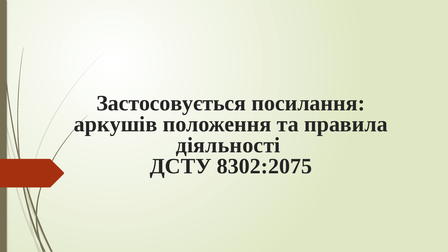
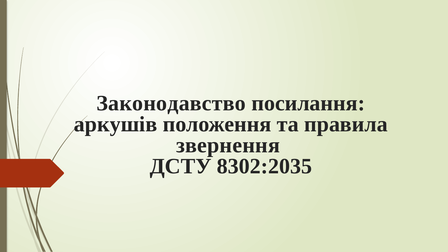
Застосовується: Застосовується -> Законодавство (171, 103)
діяльності: діяльності -> звернення (228, 145)
8302:2075: 8302:2075 -> 8302:2035 (264, 166)
